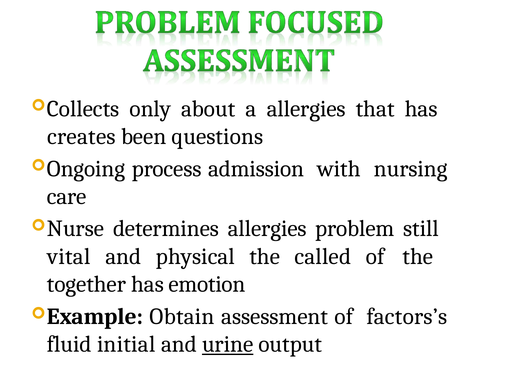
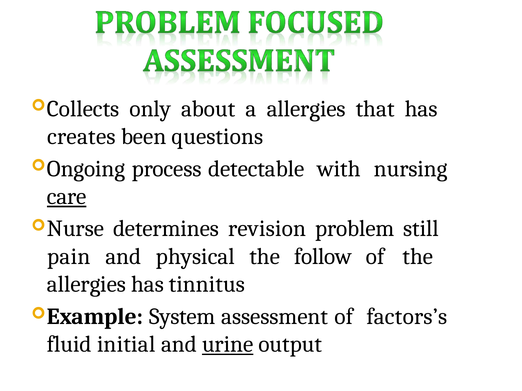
admission: admission -> detectable (256, 169)
care underline: none -> present (67, 197)
determines allergies: allergies -> revision (267, 229)
vital: vital -> pain (69, 257)
called: called -> follow (323, 257)
together: together -> allergies (86, 285)
emotion: emotion -> tinnitus (207, 285)
Obtain: Obtain -> System (182, 317)
